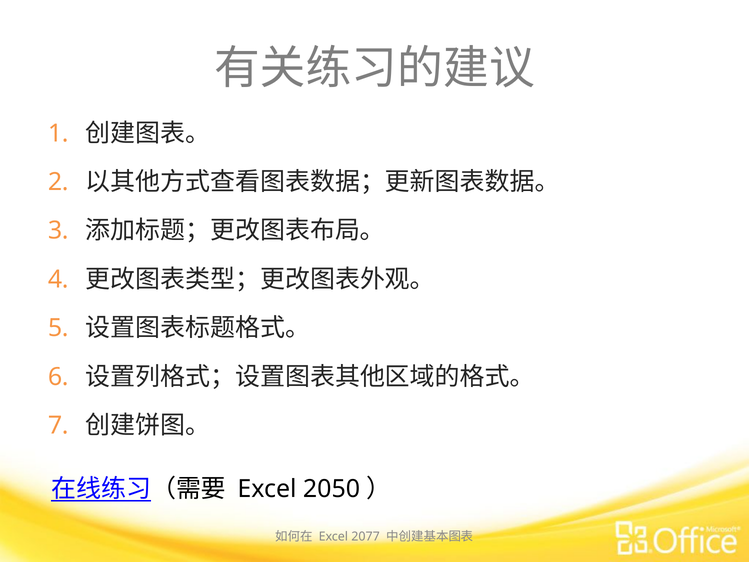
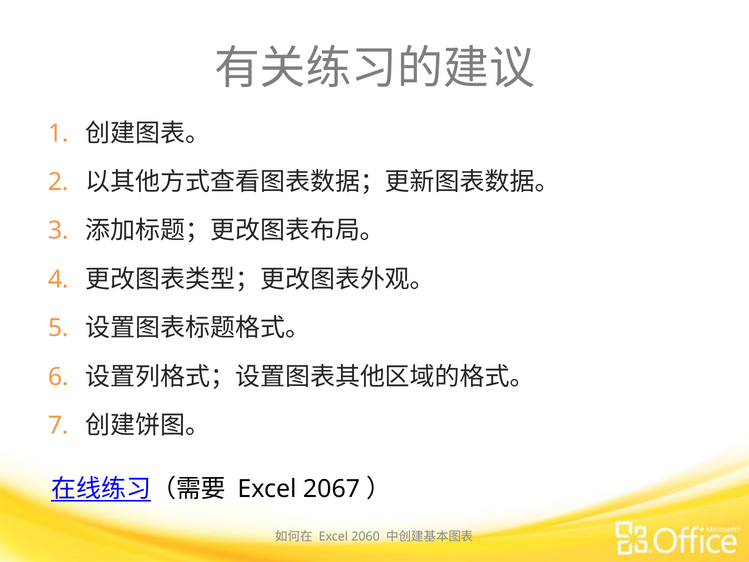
2050: 2050 -> 2067 (332, 489)
2077: 2077 -> 2060 (366, 536)
